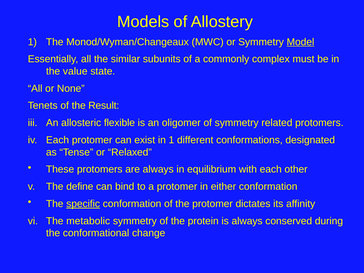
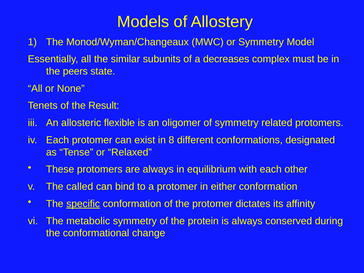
Model underline: present -> none (300, 42)
commonly: commonly -> decreases (226, 59)
value: value -> peers (75, 71)
in 1: 1 -> 8 (171, 140)
define: define -> called (80, 187)
